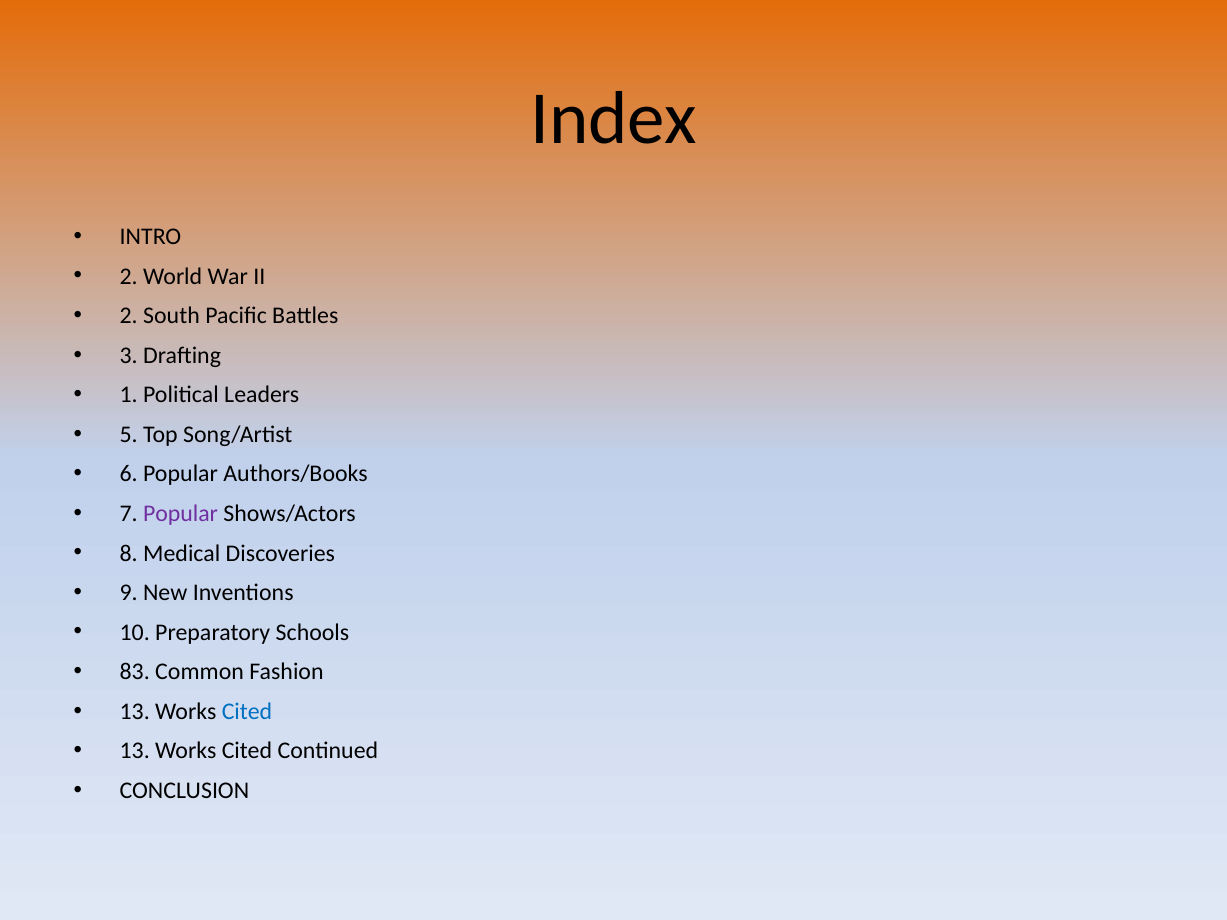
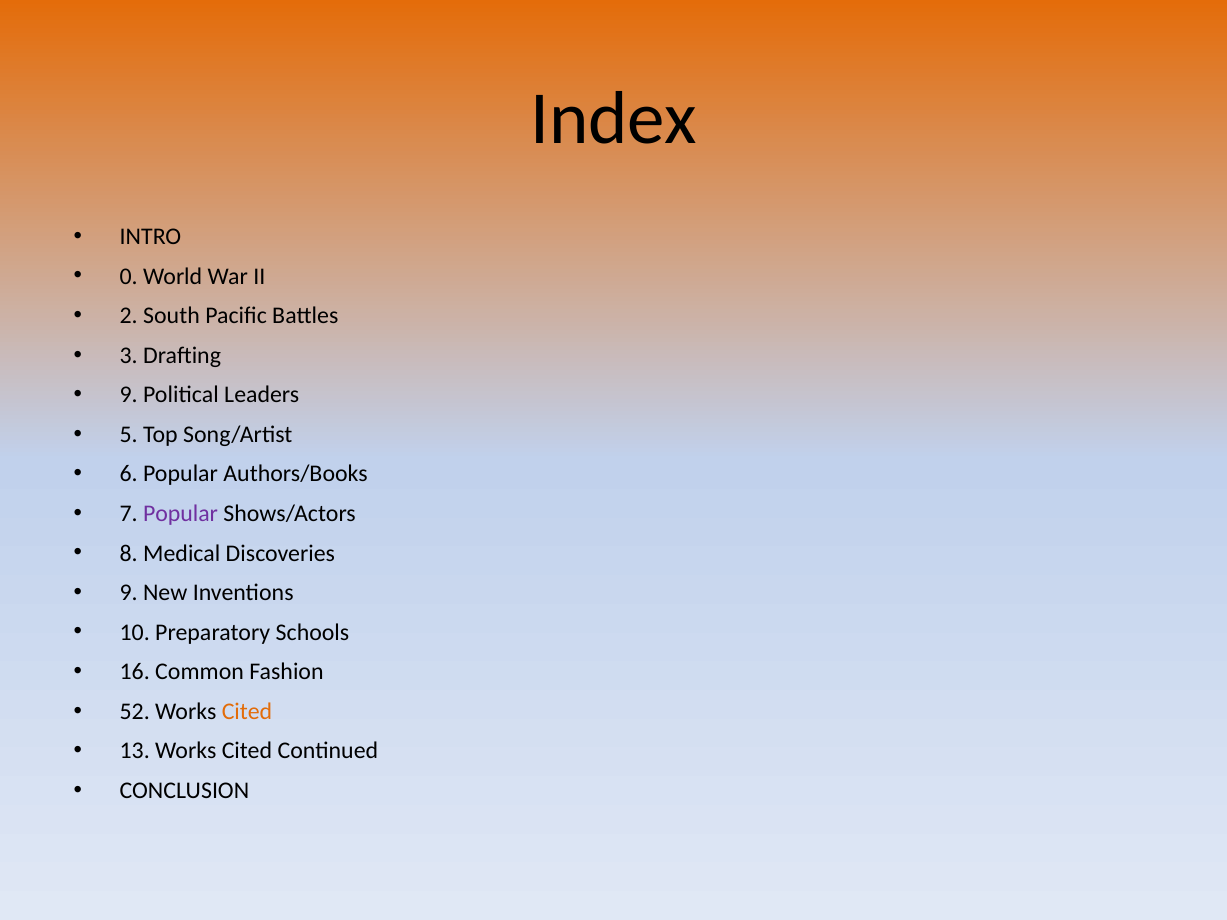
2: 2 -> 0 (129, 276)
1: 1 -> 9 (129, 395)
83: 83 -> 16 (135, 672)
13: 13 -> 52 (135, 712)
Cited colour: blue -> orange (247, 712)
